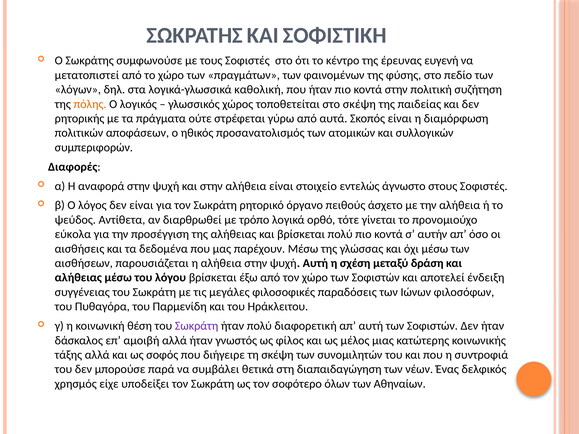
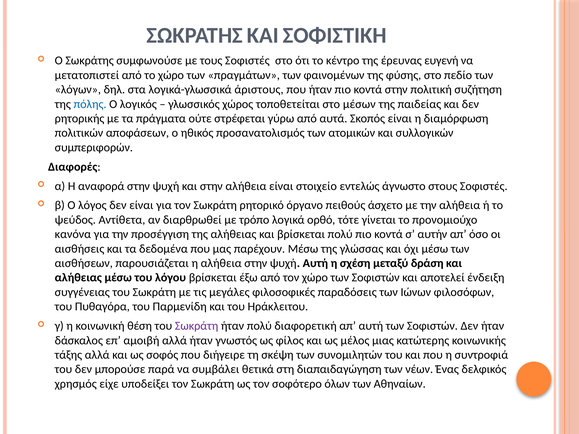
καθολική: καθολική -> άριστους (259, 90)
πόλης colour: orange -> blue (90, 104)
στο σκέψη: σκέψη -> μέσων (359, 104)
εύκολα: εύκολα -> κανόνα (73, 234)
